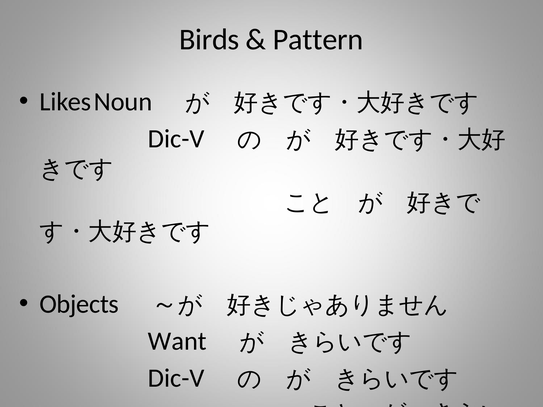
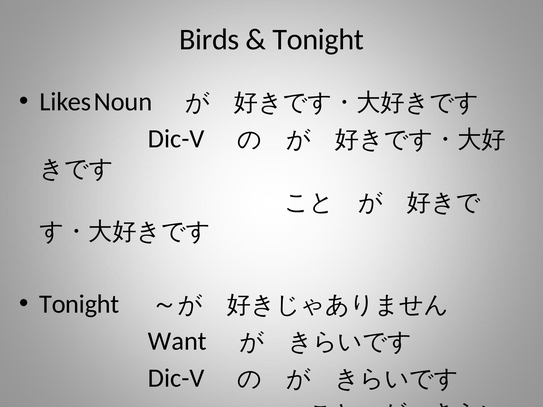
Pattern: Pattern -> Tonight (318, 40)
Objects: Objects -> Tonight (79, 304)
